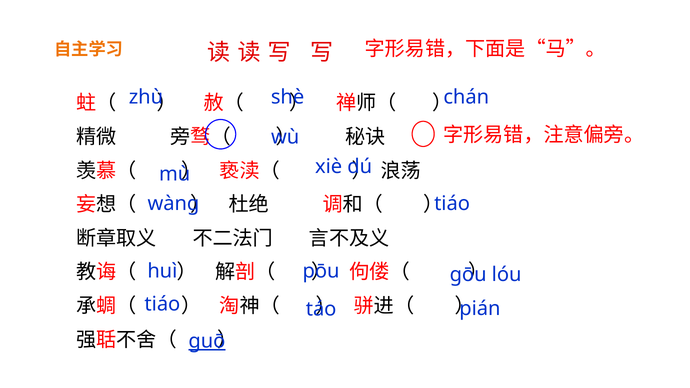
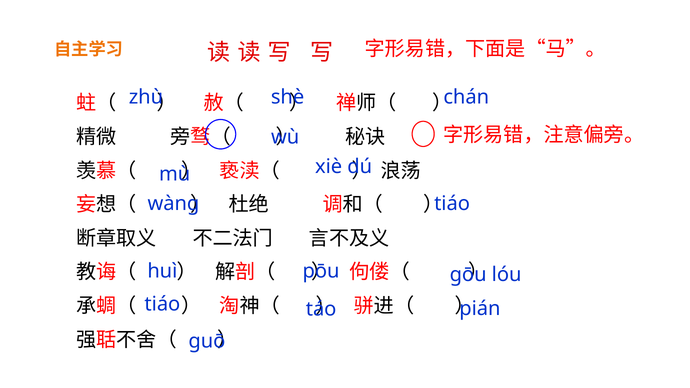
ɡuō underline: present -> none (207, 341)
